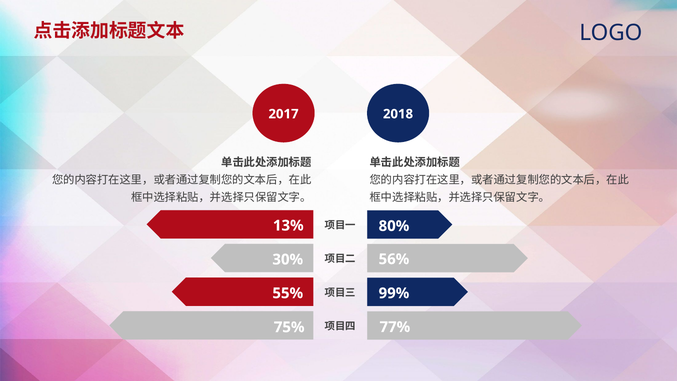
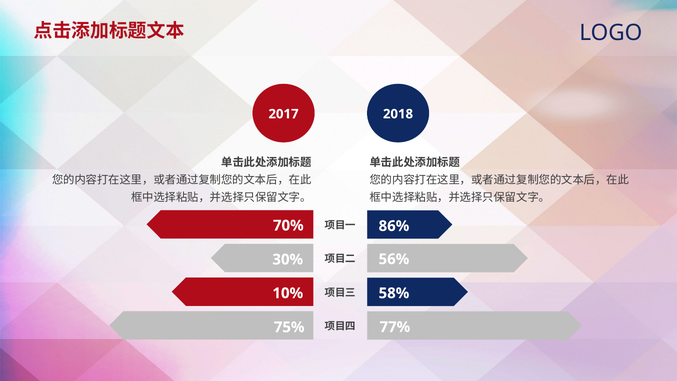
13%: 13% -> 70% (288, 225)
80%: 80% -> 86% (394, 226)
55%: 55% -> 10% (288, 293)
99%: 99% -> 58% (394, 293)
